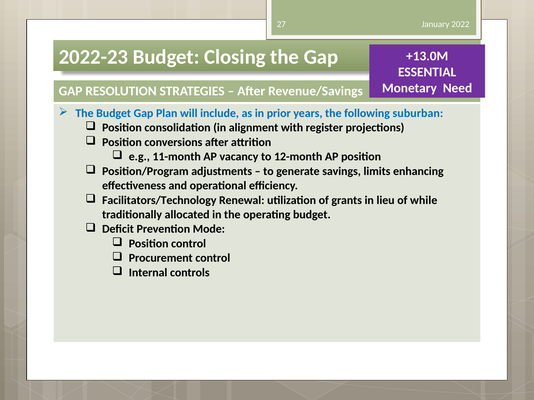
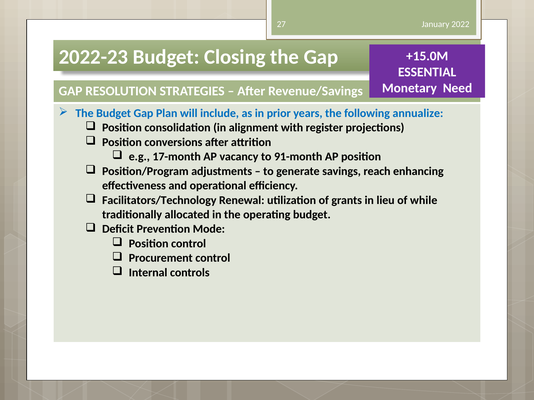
+13.0M: +13.0M -> +15.0M (427, 56)
suburban: suburban -> annualize (418, 113)
11-month: 11-month -> 17-month (177, 157)
12-month: 12-month -> 91-month (298, 157)
limits: limits -> reach (377, 171)
